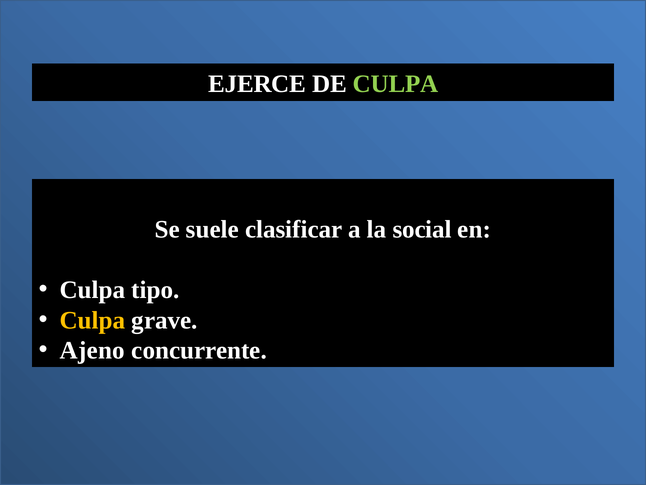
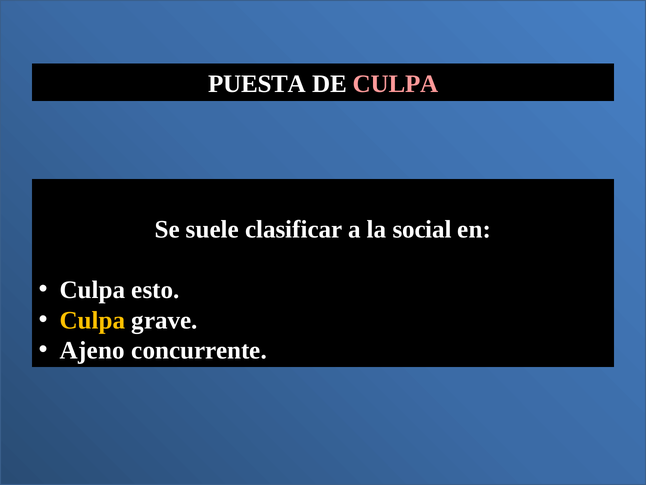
EJERCE: EJERCE -> PUESTA (257, 84)
CULPA colour: light green -> pink (396, 84)
tipo: tipo -> esto (155, 290)
